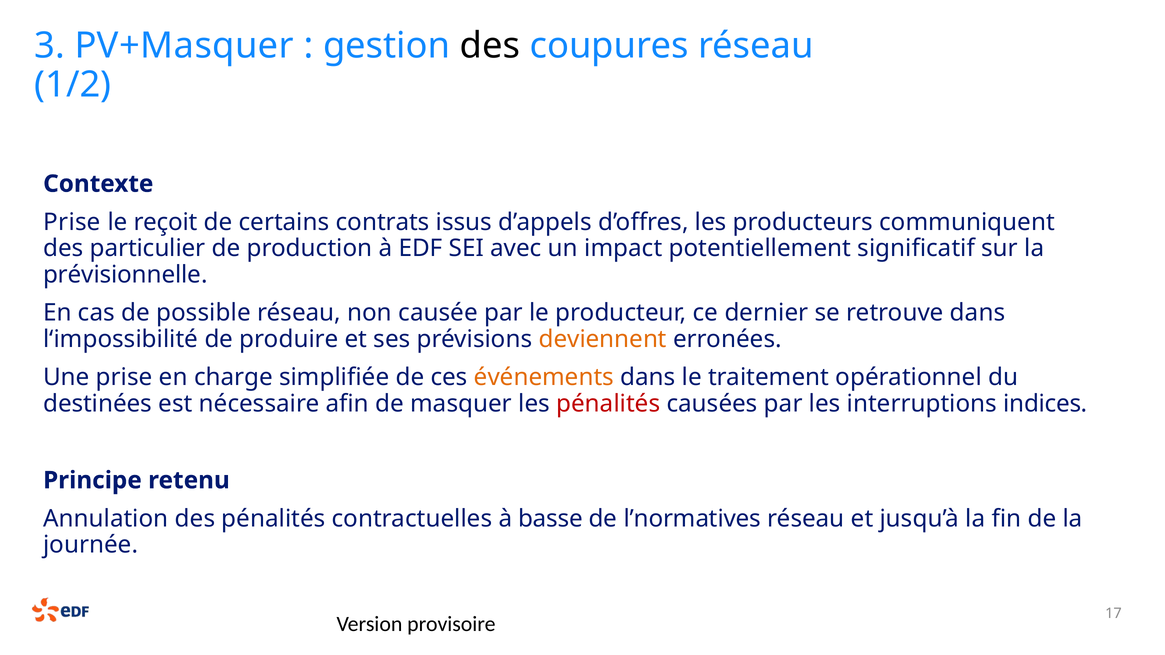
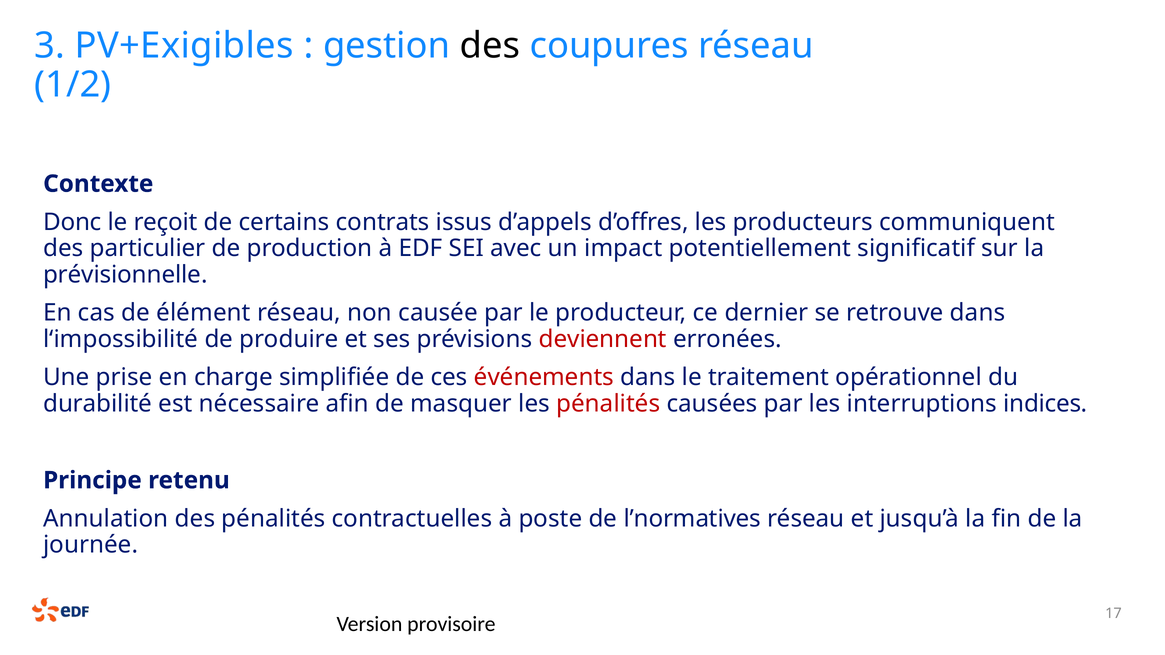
PV+Masquer: PV+Masquer -> PV+Exigibles (184, 46)
Prise: Prise -> Donc (72, 222)
possible: possible -> élément (203, 313)
deviennent colour: orange -> red (603, 339)
événements colour: orange -> red (544, 378)
destinées: destinées -> durabilité (98, 404)
basse: basse -> poste (550, 519)
